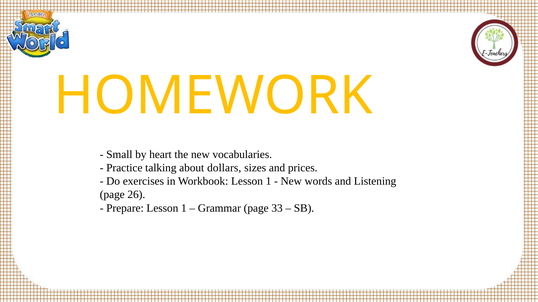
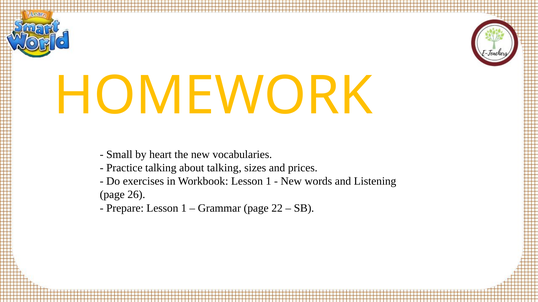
about dollars: dollars -> talking (224, 168)
33: 33 -> 22 (277, 208)
